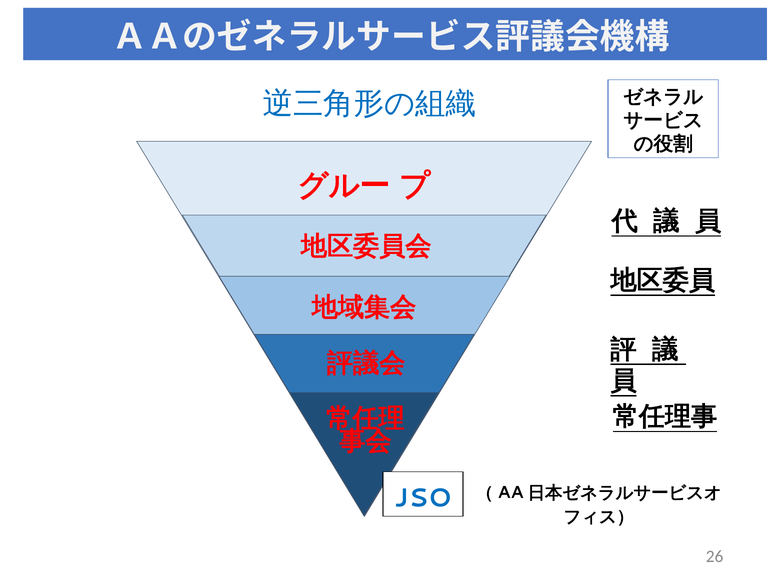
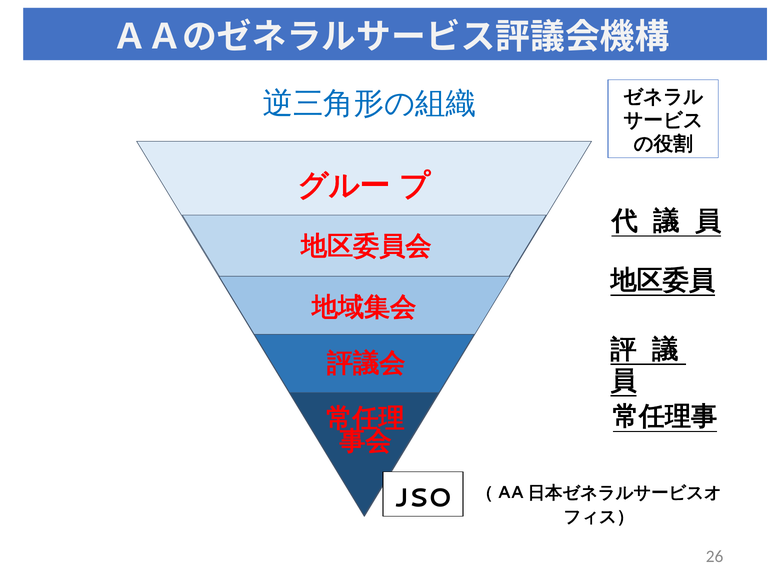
JSO colour: blue -> black (423, 498)
